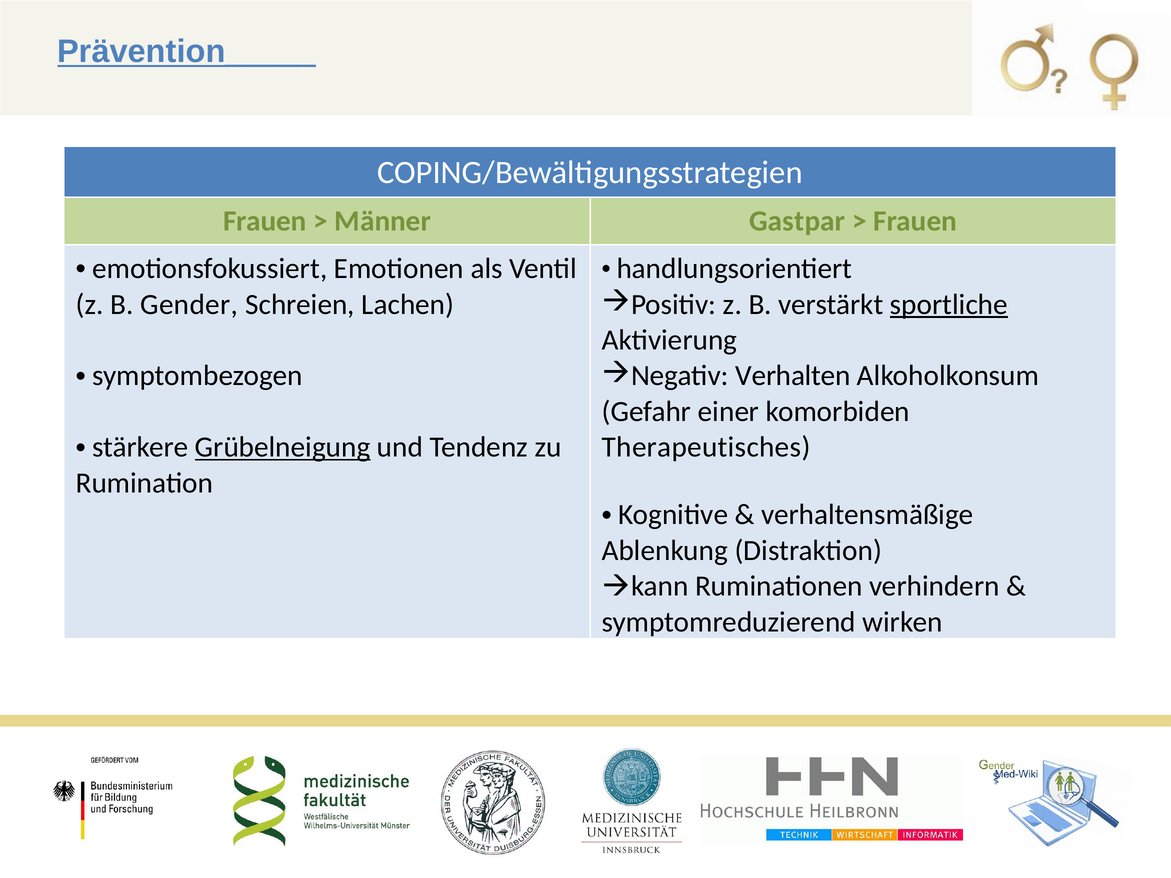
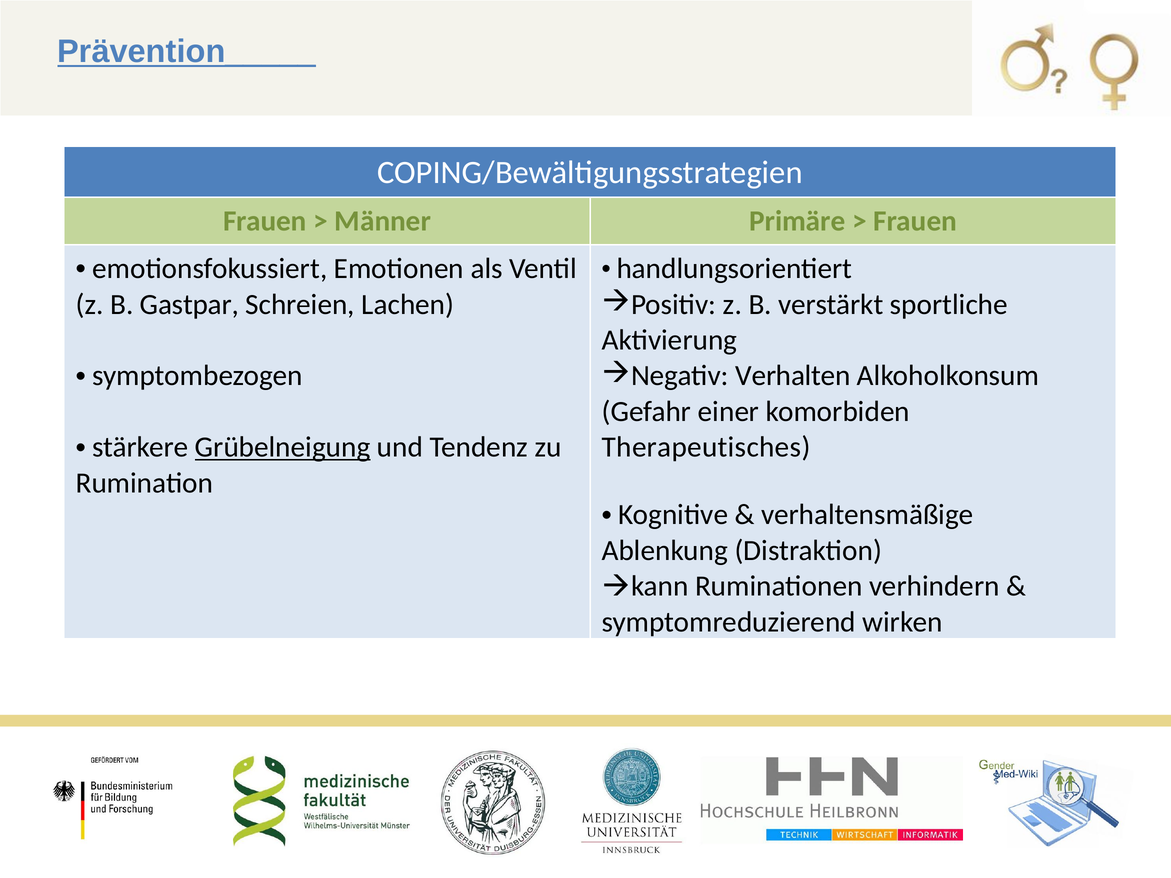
Gastpar: Gastpar -> Primäre (797, 221)
sportliche underline: present -> none (949, 304)
Gender: Gender -> Gastpar (189, 304)
